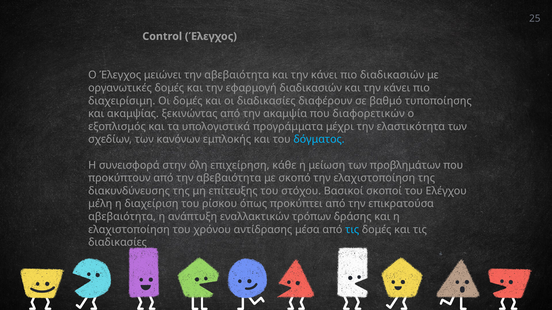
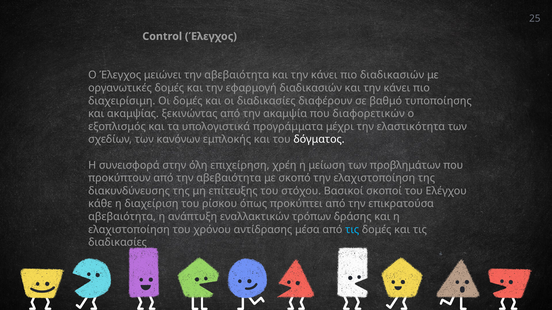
δόγματος colour: light blue -> white (319, 140)
κάθε: κάθε -> χρέη (284, 165)
μέλη: μέλη -> κάθε (100, 204)
